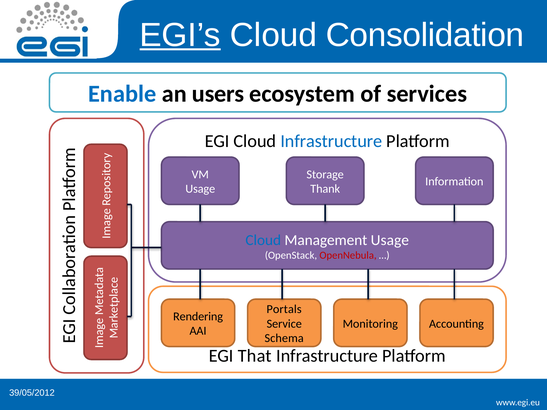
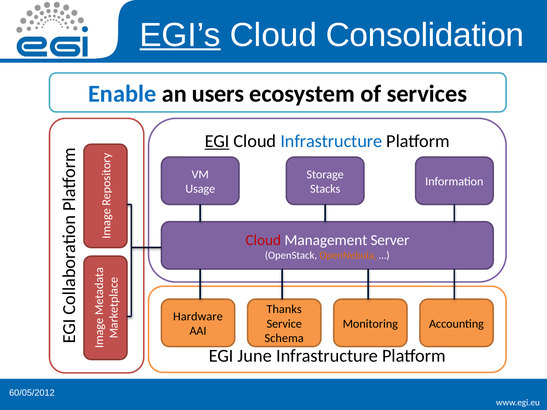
EGI underline: none -> present (217, 141)
Thank: Thank -> Stacks (325, 189)
Cloud colour: blue -> red (263, 240)
Management Usage: Usage -> Server (390, 240)
OpenNebula colour: red -> orange (348, 255)
Portals: Portals -> Thanks (284, 309)
Rendering: Rendering -> Hardware (198, 317)
That: That -> June (255, 356)
39/05/2012: 39/05/2012 -> 60/05/2012 (32, 393)
